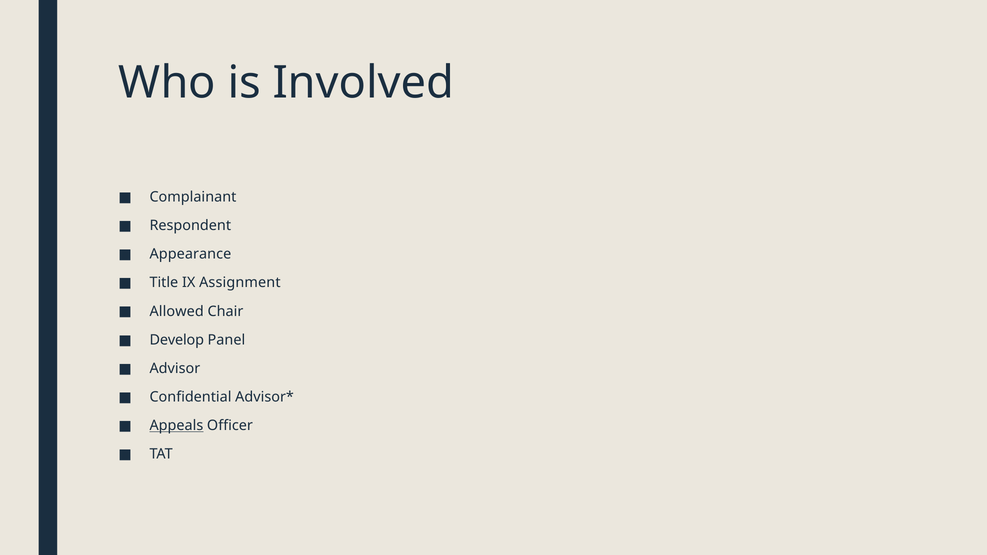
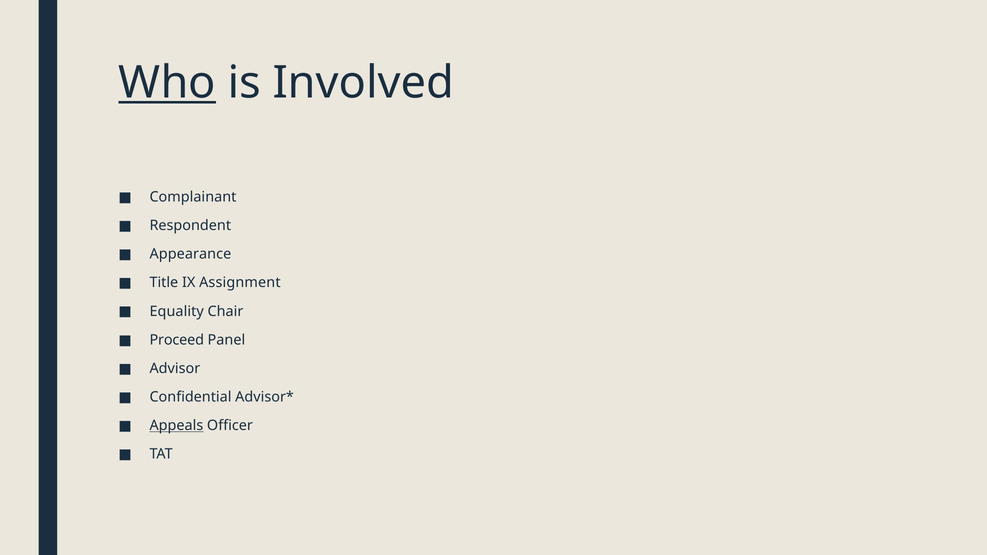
Who underline: none -> present (167, 83)
Allowed: Allowed -> Equality (177, 311)
Develop: Develop -> Proceed (177, 340)
